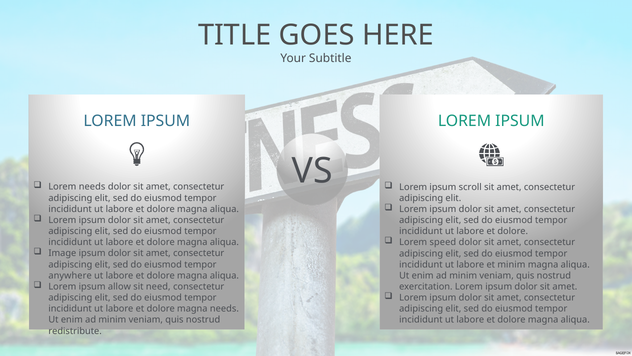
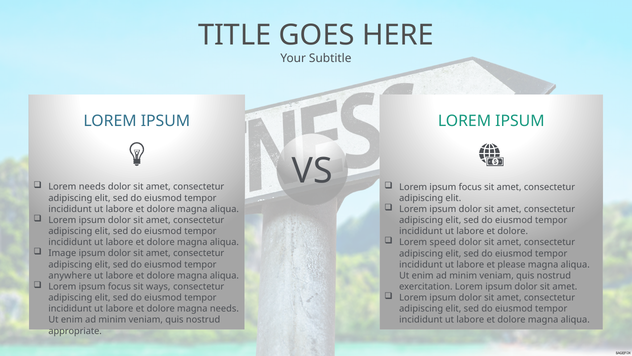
scroll: scroll -> focus (470, 187)
et minim: minim -> please (511, 264)
allow: allow -> focus (119, 286)
need: need -> ways (158, 286)
redistribute: redistribute -> appropriate (75, 331)
